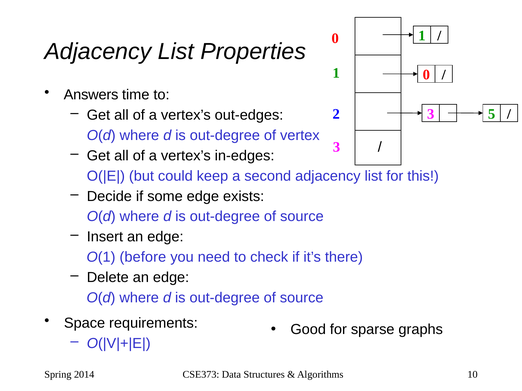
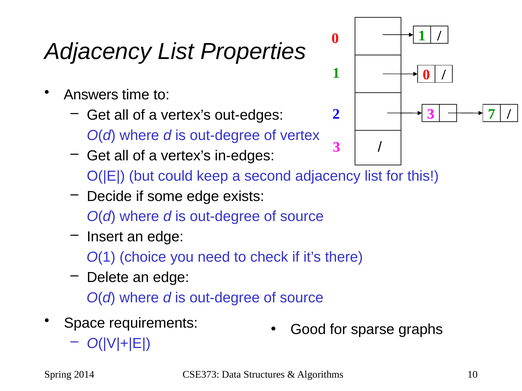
5: 5 -> 7 (492, 114)
before: before -> choice (143, 257)
